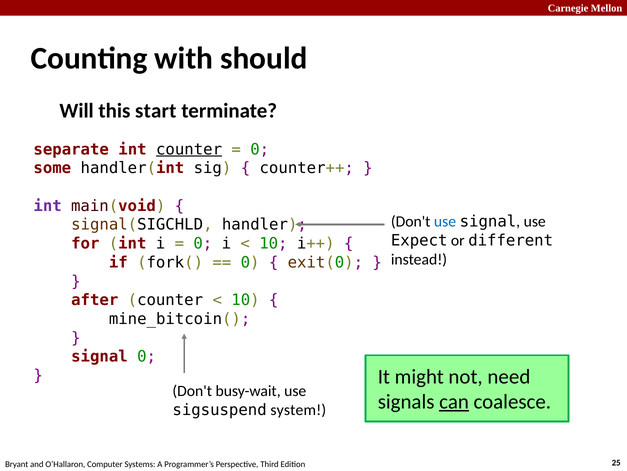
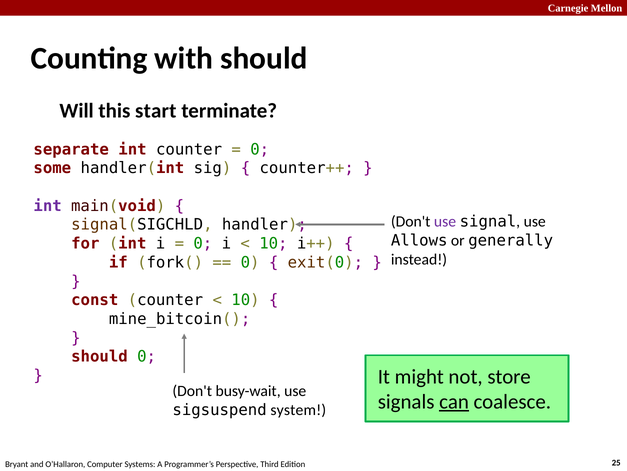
counter underline: present -> none (189, 149)
use colour: blue -> purple (445, 221)
Expect: Expect -> Allows (419, 240)
different: different -> generally (511, 240)
after: after -> const (95, 300)
signal: signal -> should (99, 356)
need: need -> store (509, 376)
